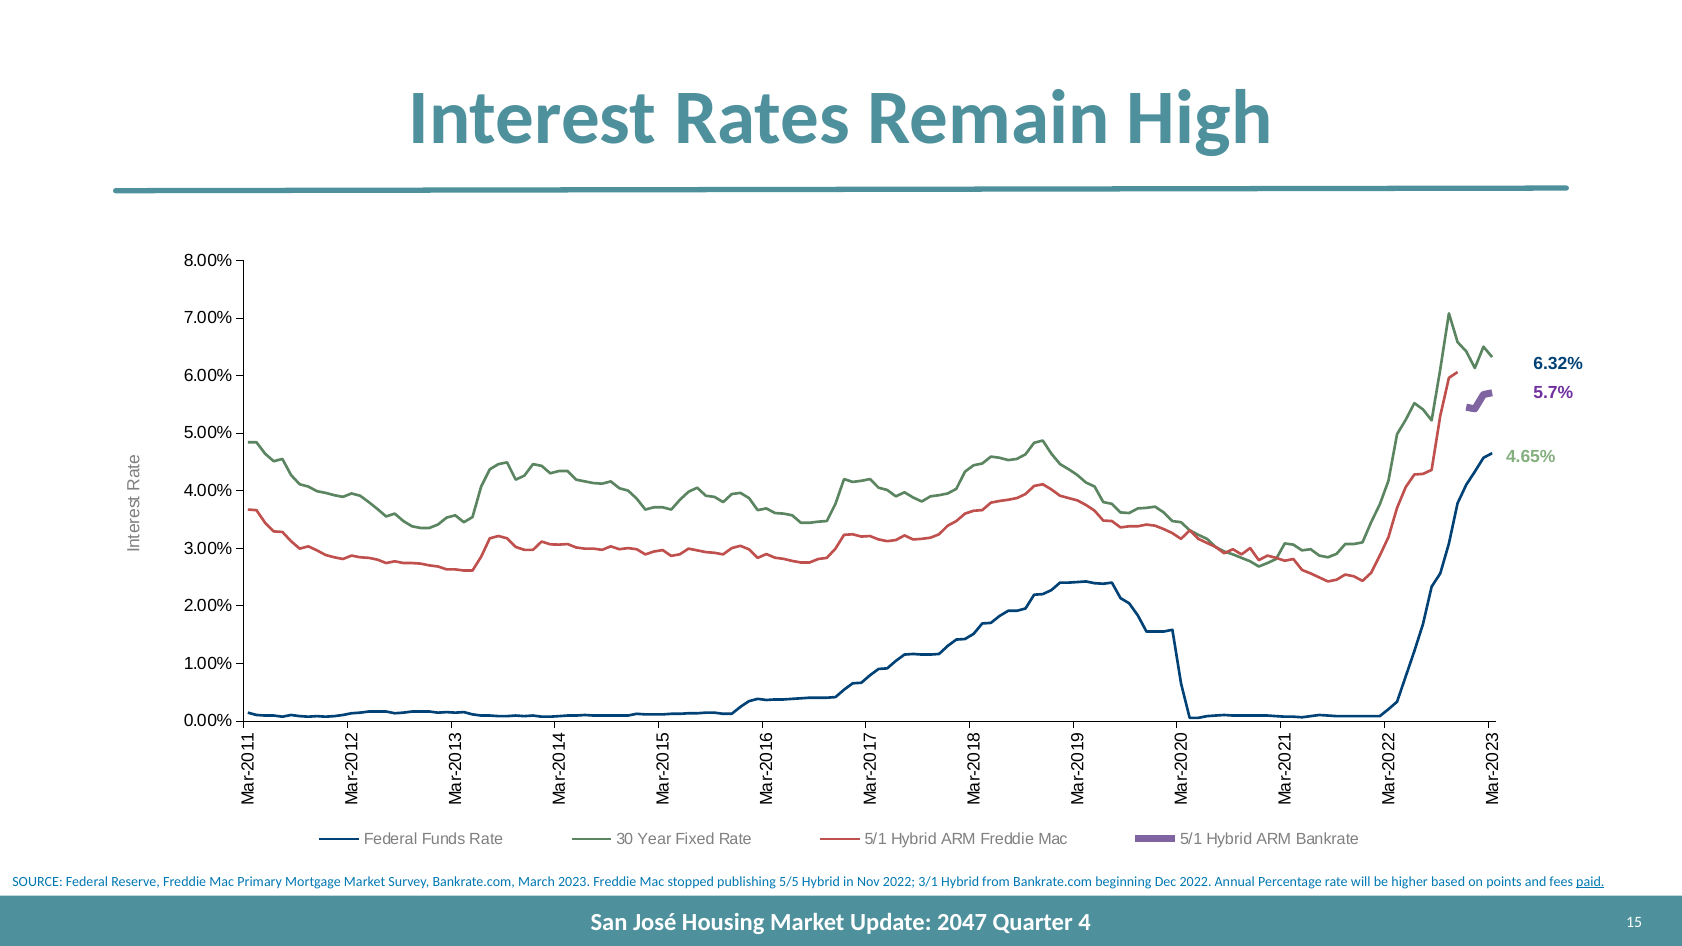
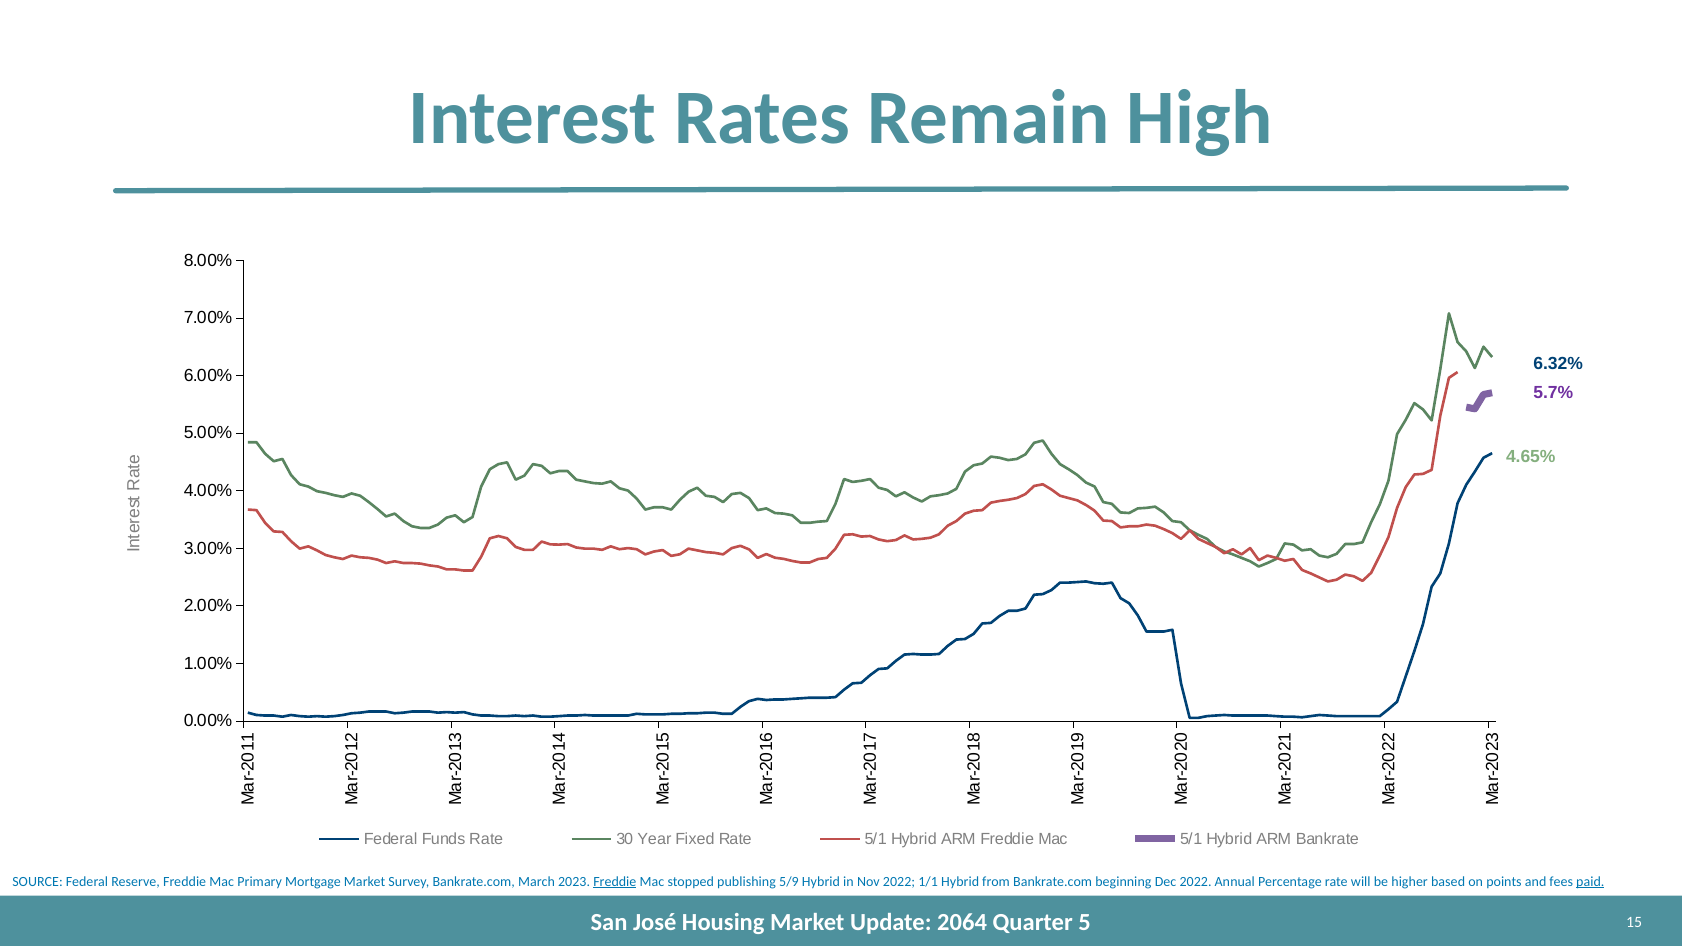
Freddie underline: none -> present (615, 882)
5/5: 5/5 -> 5/9 (789, 882)
3/1: 3/1 -> 1/1 (928, 882)
2047: 2047 -> 2064 (962, 923)
Quarter 4: 4 -> 5 (1085, 923)
